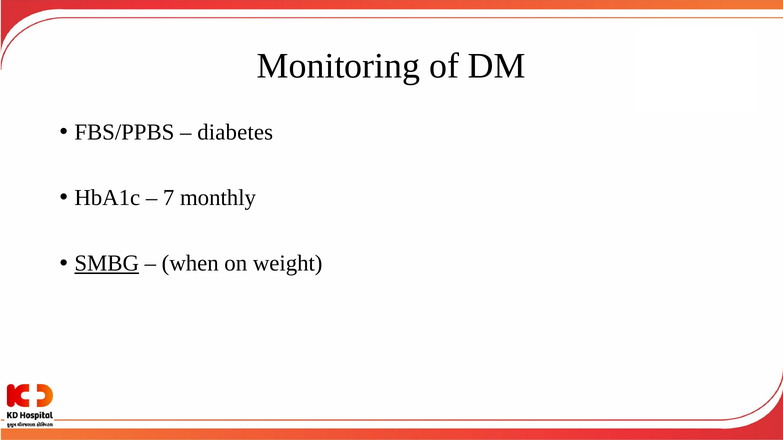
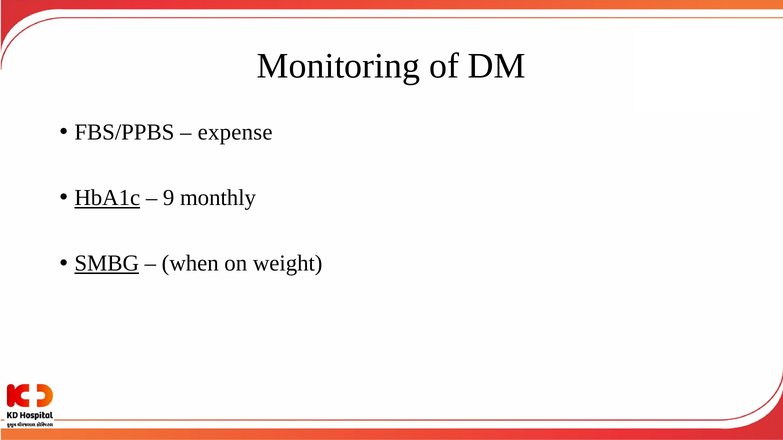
diabetes: diabetes -> expense (235, 132)
HbA1c underline: none -> present (107, 198)
7: 7 -> 9 (169, 198)
